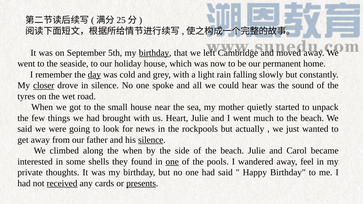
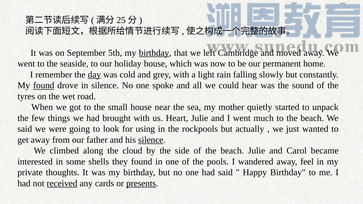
My closer: closer -> found (44, 85)
news: news -> using (145, 129)
the when: when -> cloud (132, 151)
one underline: present -> none (172, 162)
